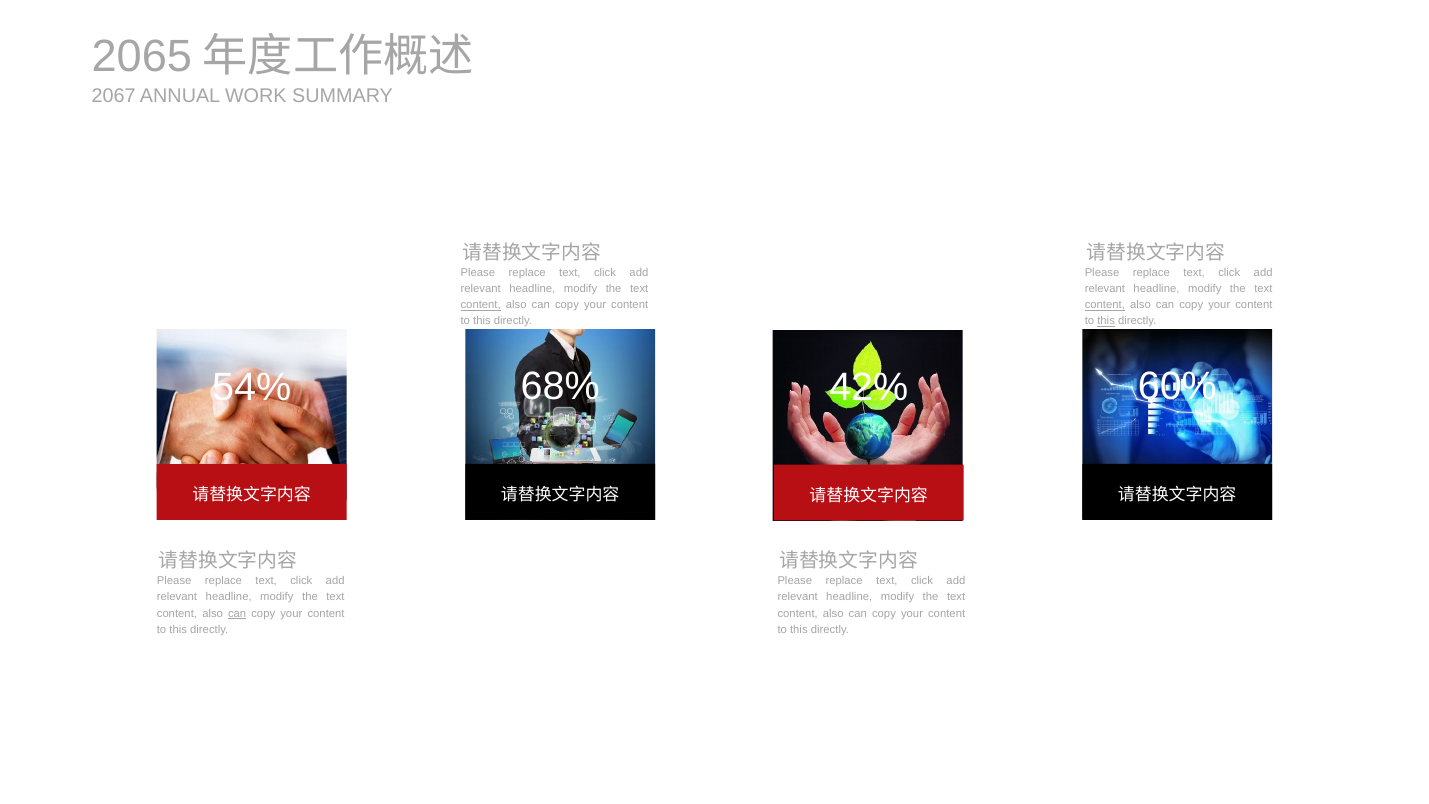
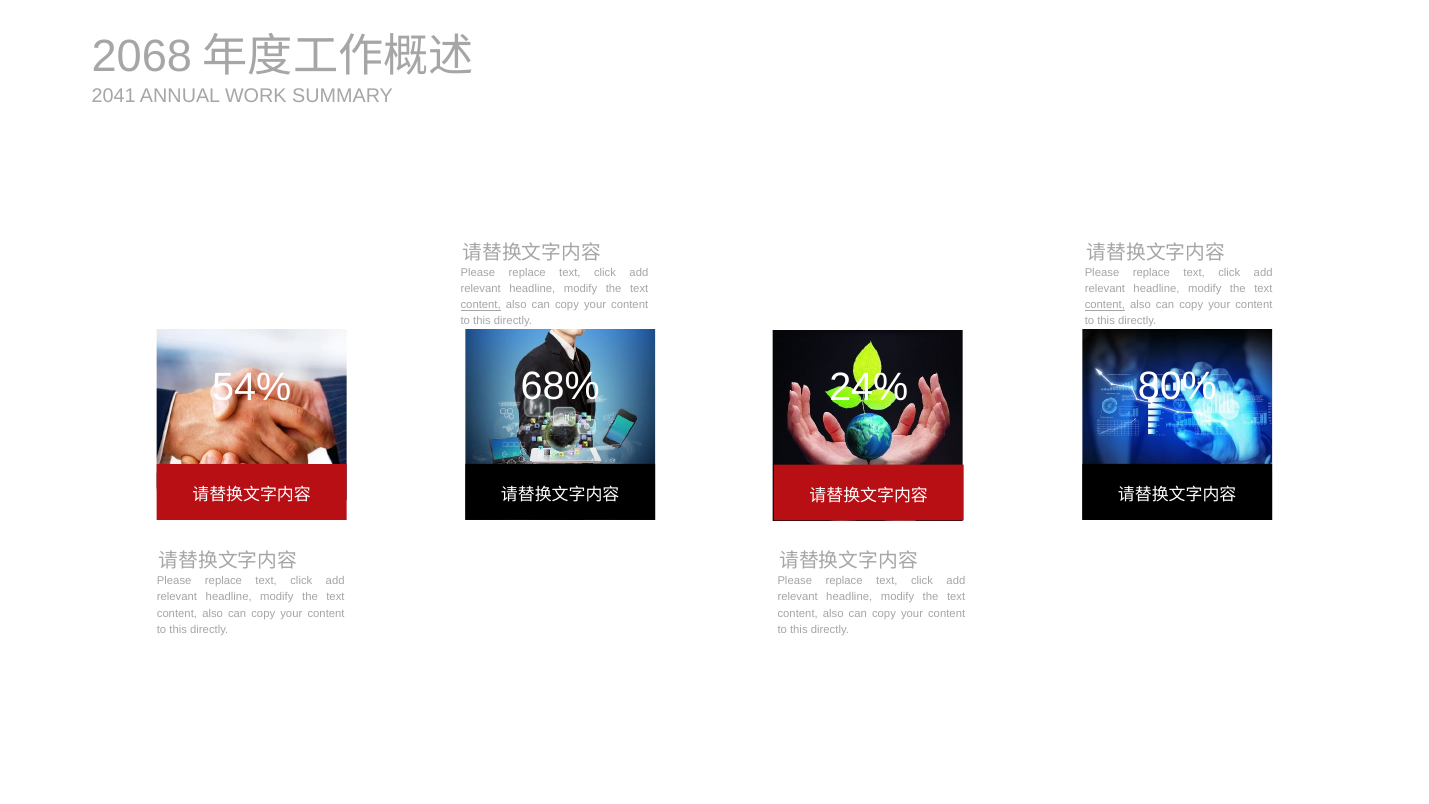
2065: 2065 -> 2068 (142, 56)
2067: 2067 -> 2041 (114, 96)
this underline: present -> none (1106, 321)
60%: 60% -> 80% (1177, 387)
42%: 42% -> 24% (869, 388)
can underline: present -> none (237, 613)
